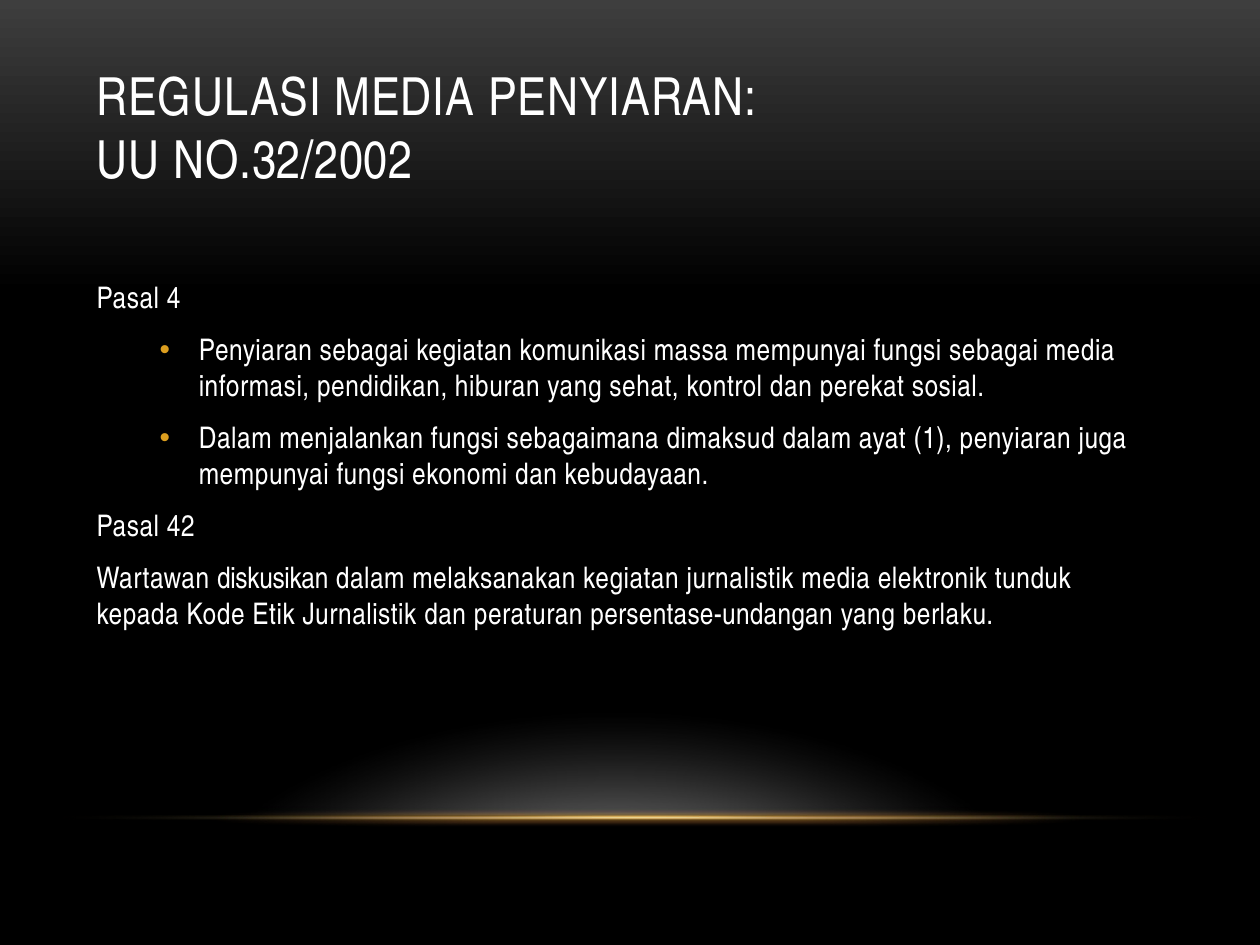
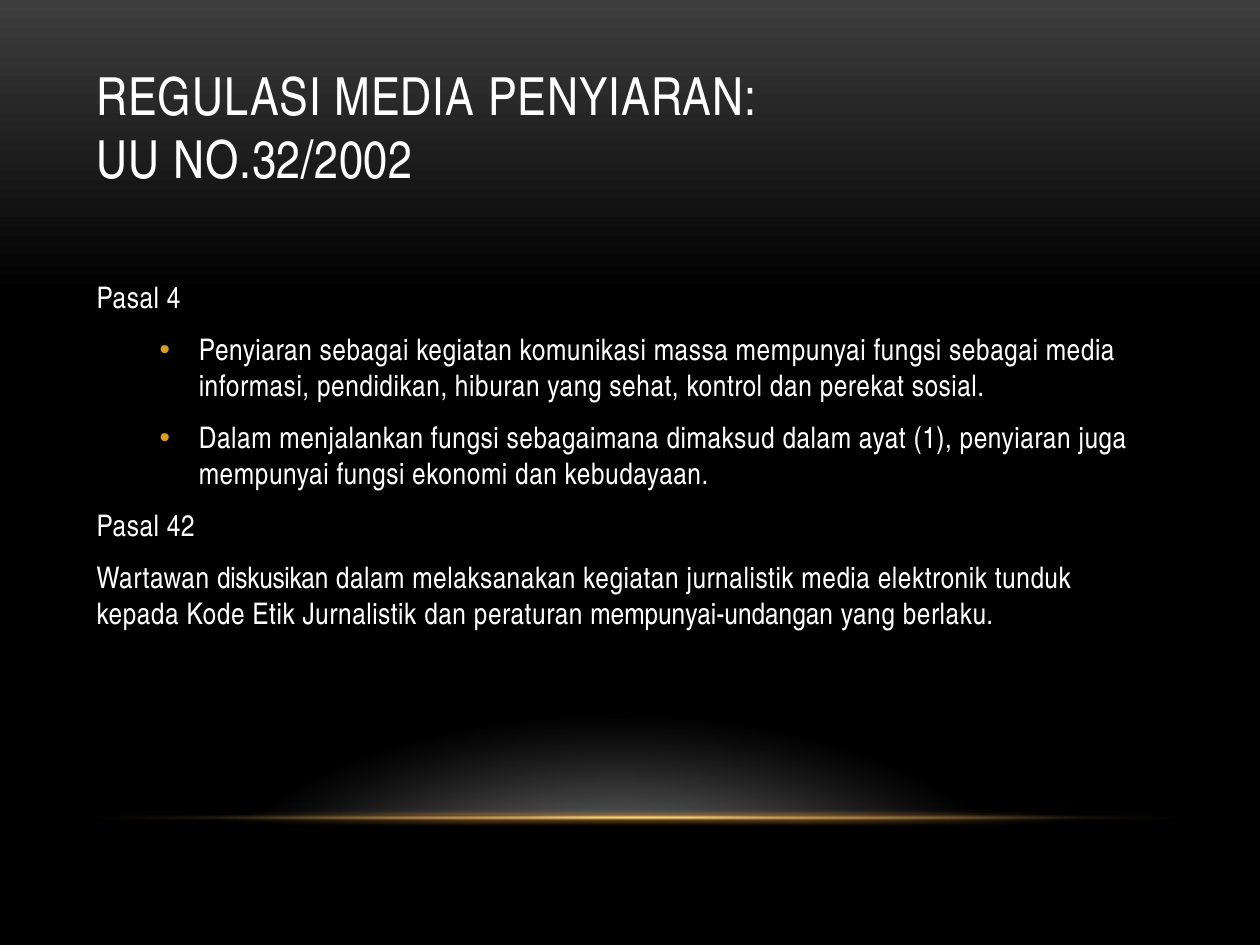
persentase-undangan: persentase-undangan -> mempunyai-undangan (712, 615)
